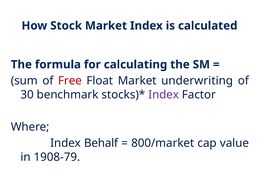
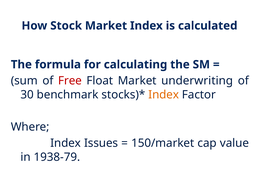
Index colour: purple -> orange (164, 95)
Behalf: Behalf -> Issues (101, 143)
800/market: 800/market -> 150/market (163, 143)
1908-79: 1908-79 -> 1938-79 (57, 157)
